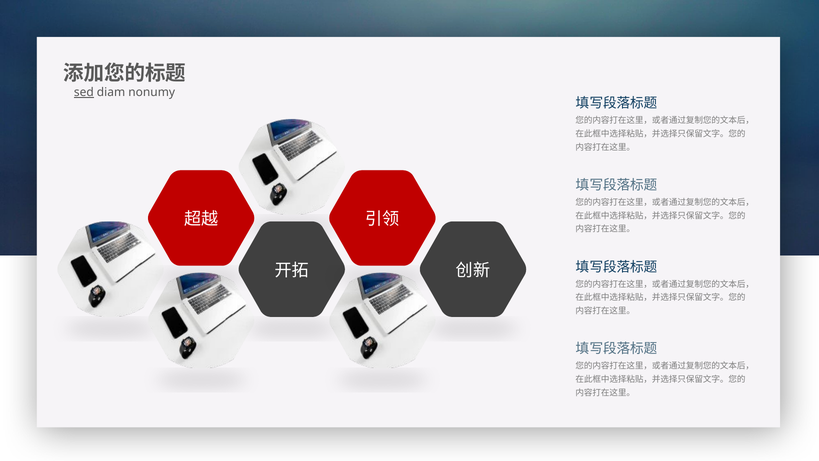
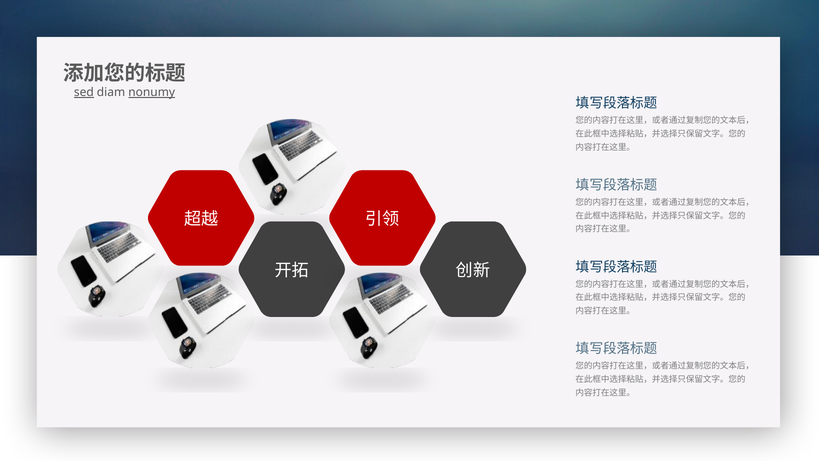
nonumy underline: none -> present (152, 92)
